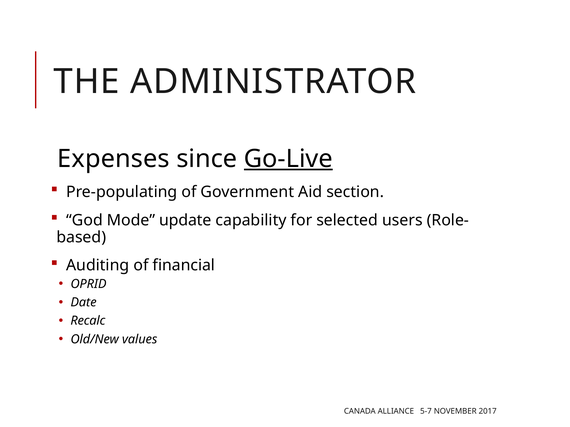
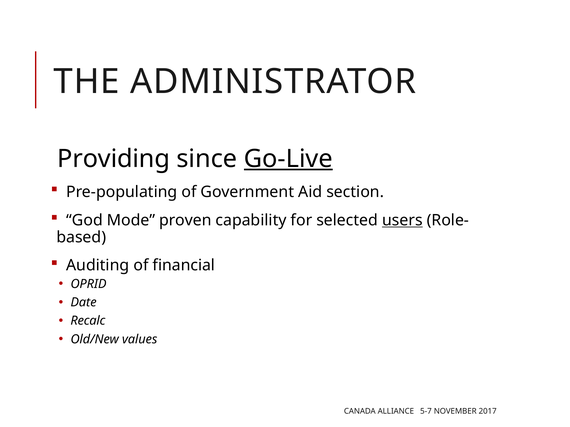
Expenses: Expenses -> Providing (114, 159)
update: update -> proven (185, 220)
users underline: none -> present (402, 220)
